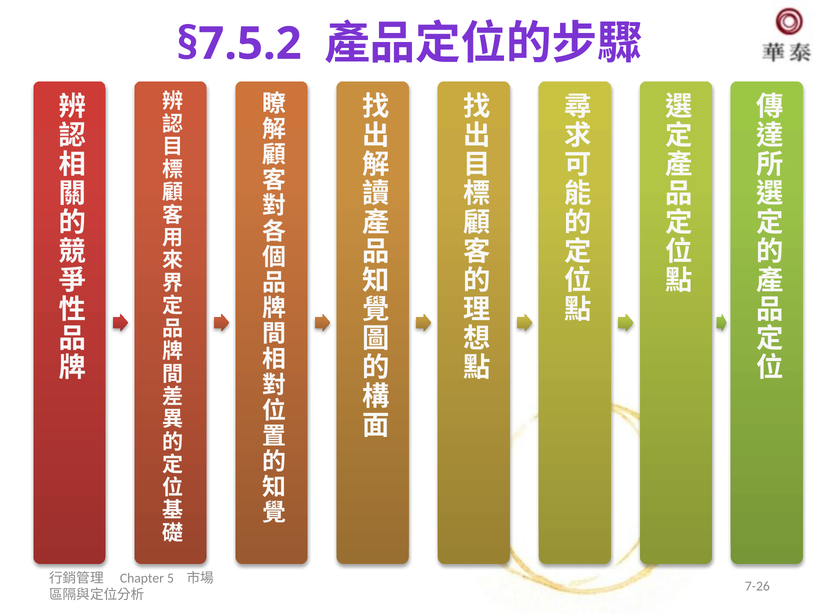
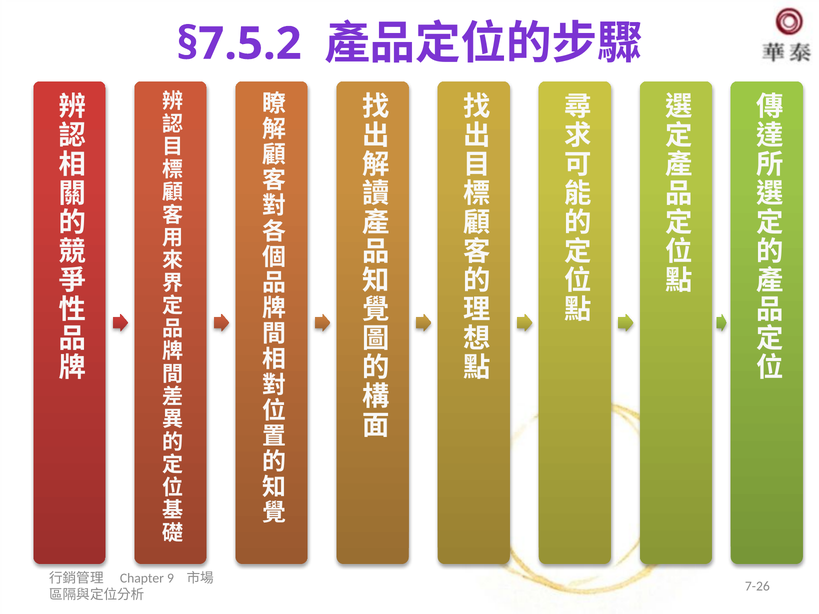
5: 5 -> 9 (170, 578)
